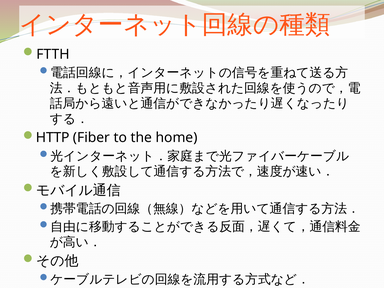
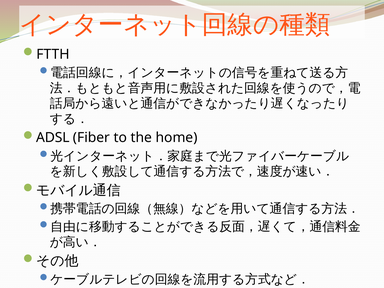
HTTP: HTTP -> ADSL (53, 138)
